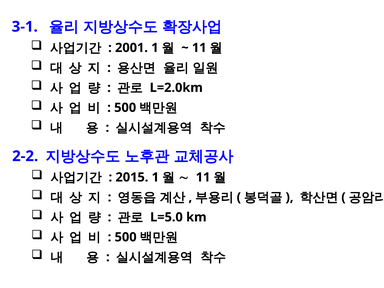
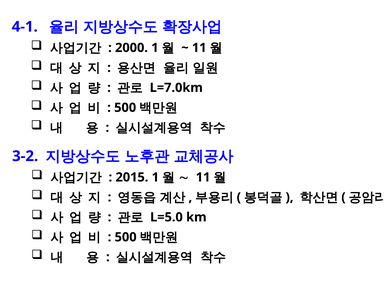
3-1: 3-1 -> 4-1 (25, 27)
2001: 2001 -> 2000 (131, 48)
L=2.0km: L=2.0km -> L=7.0km (176, 88)
2-2: 2-2 -> 3-2 (25, 156)
